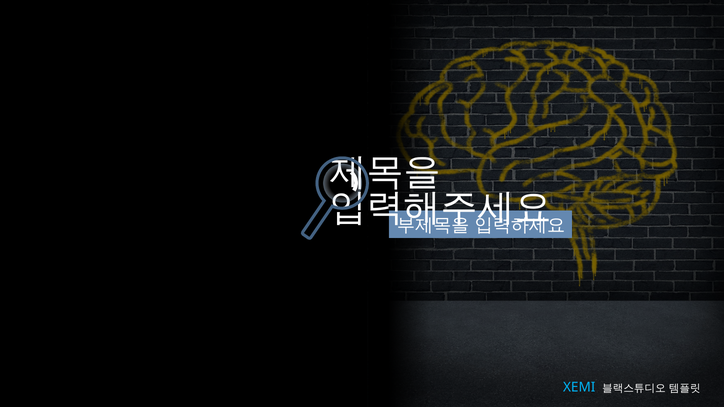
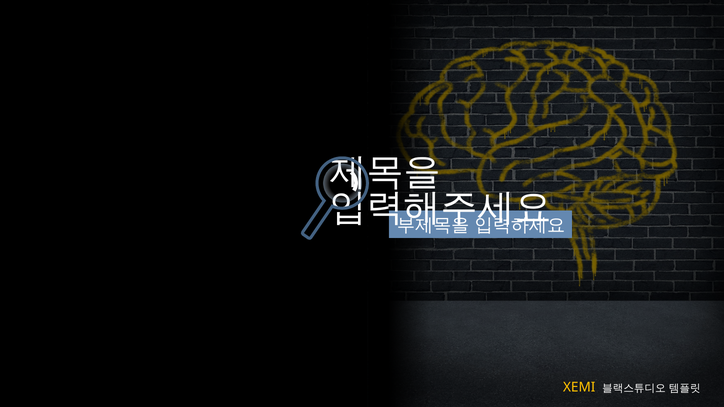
XEMI colour: light blue -> yellow (579, 387)
